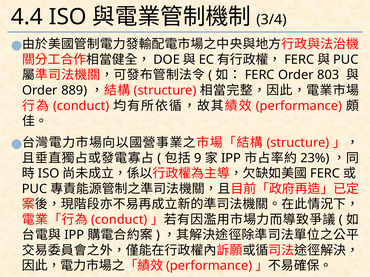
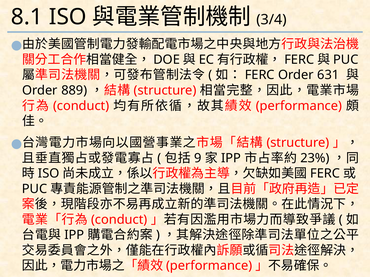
4.4: 4.4 -> 8.1 (27, 17)
803: 803 -> 631 (328, 75)
